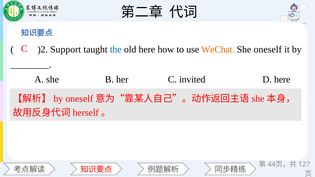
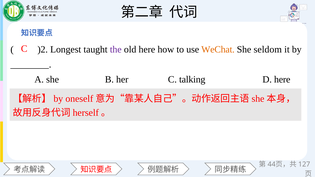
Support: Support -> Longest (66, 50)
the colour: blue -> purple (116, 50)
oneself: oneself -> seldom (268, 50)
invited: invited -> talking (192, 80)
